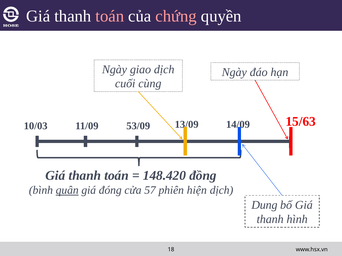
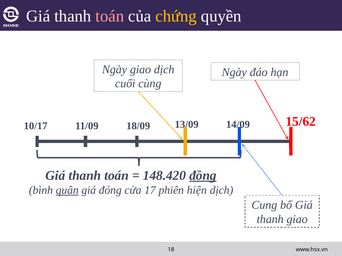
chứng colour: pink -> yellow (176, 16)
15/63: 15/63 -> 15/62 (301, 122)
10/03: 10/03 -> 10/17 (36, 126)
53/09: 53/09 -> 18/09 (138, 126)
đồng underline: none -> present (203, 176)
57: 57 -> 17 (150, 191)
Dung: Dung -> Cung (264, 205)
thanh hình: hình -> giao (297, 220)
